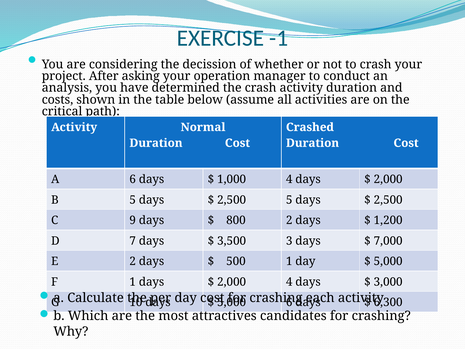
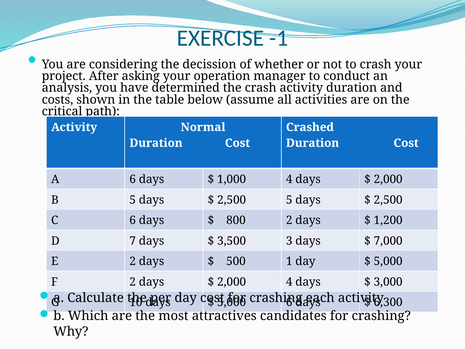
C 9: 9 -> 6 (133, 220)
F 1: 1 -> 2 (133, 282)
